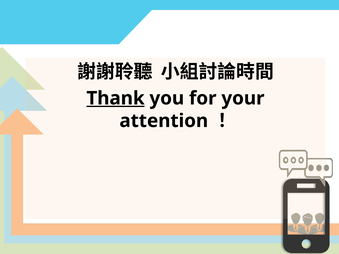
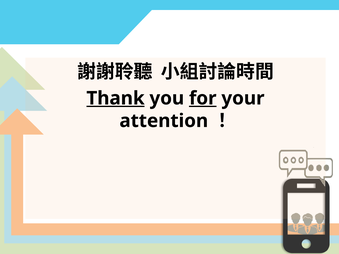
for underline: none -> present (203, 98)
